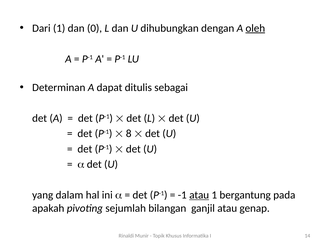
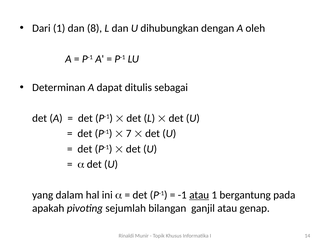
0: 0 -> 8 (95, 28)
oleh underline: present -> none (255, 28)
8: 8 -> 7 (129, 134)
